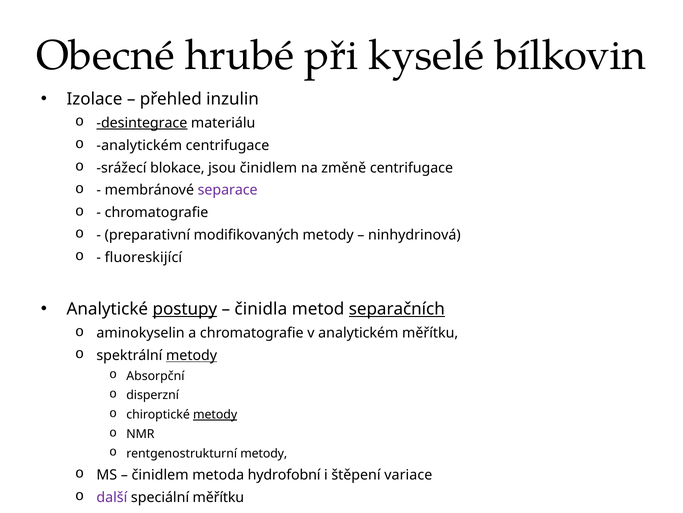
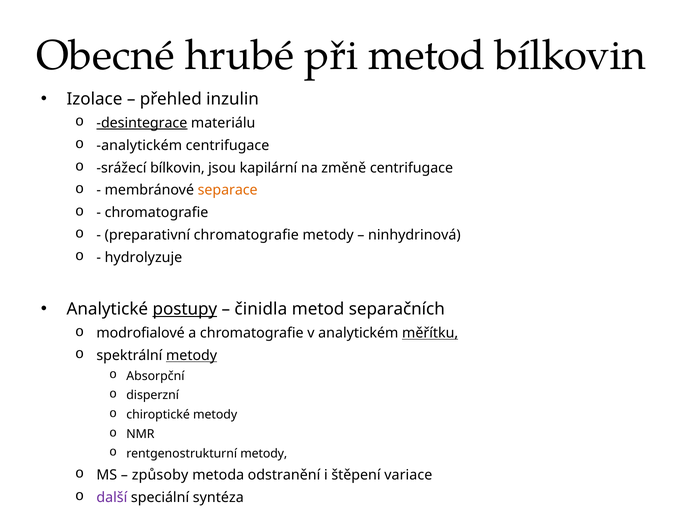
při kyselé: kyselé -> metod (427, 55)
srážecí blokace: blokace -> bílkovin (177, 168)
jsou činidlem: činidlem -> kapilární (269, 168)
separace colour: purple -> orange (228, 190)
preparativní modifikovaných: modifikovaných -> chromatografie (246, 235)
fluoreskijící: fluoreskijící -> hydrolyzuje (143, 257)
separačních underline: present -> none (397, 309)
aminokyselin: aminokyselin -> modrofialové (141, 333)
měřítku underline: none -> present (430, 333)
metody underline: present -> none (215, 414)
činidlem: činidlem -> způsoby (160, 474)
hydrofobní: hydrofobní -> odstranění (284, 474)
speciální měřítku: měřítku -> syntéza (218, 497)
